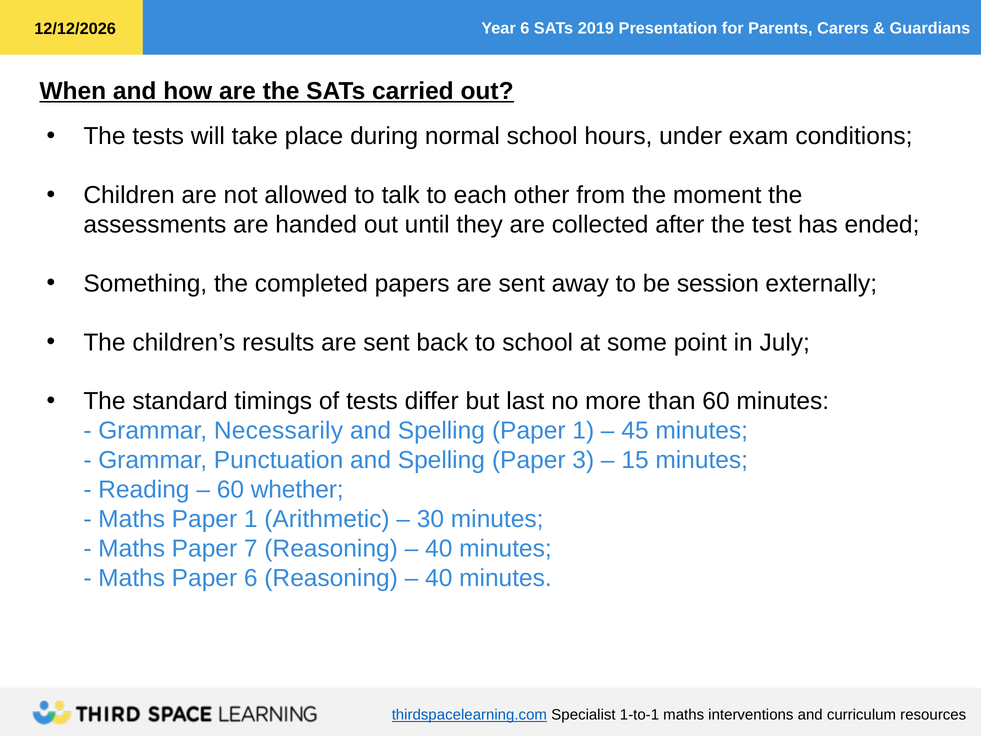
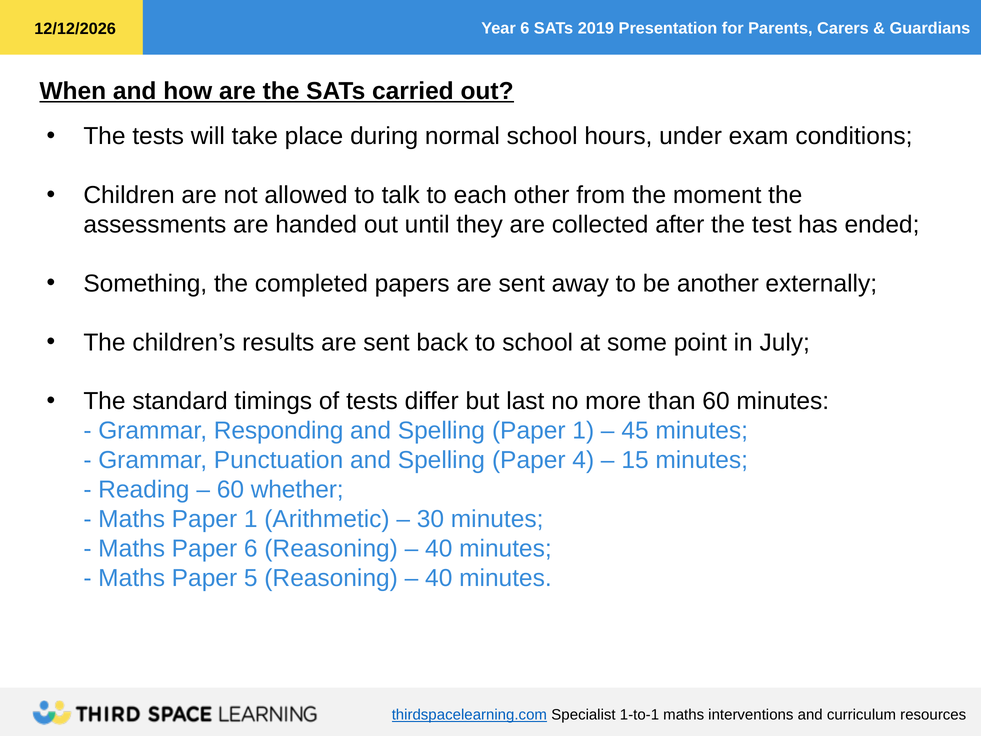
session: session -> another (718, 283)
Necessarily: Necessarily -> Responding (279, 431)
3: 3 -> 4 (583, 460)
Paper 7: 7 -> 6 (251, 548)
Paper 6: 6 -> 5 (251, 578)
